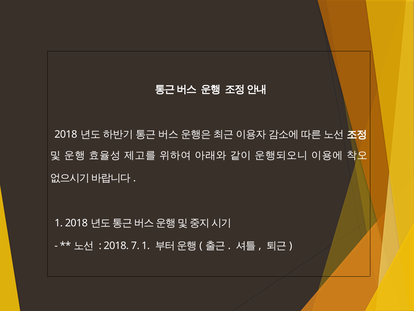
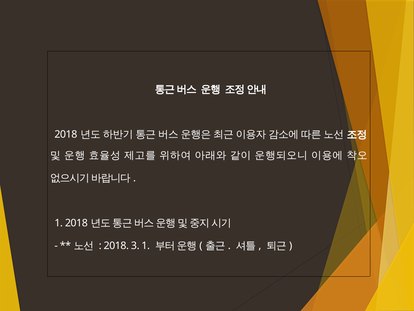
7: 7 -> 3 (135, 246)
